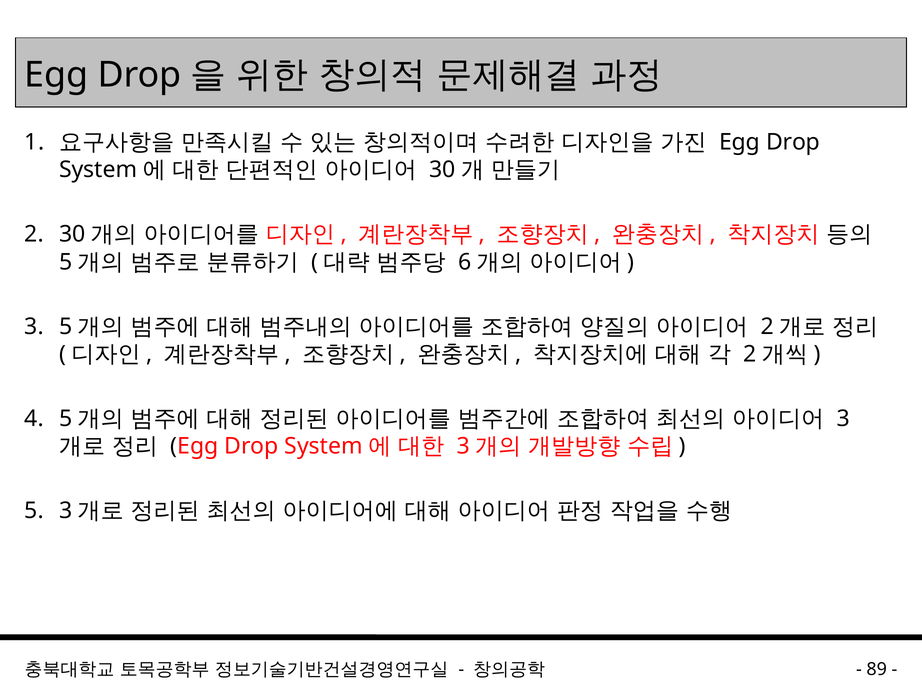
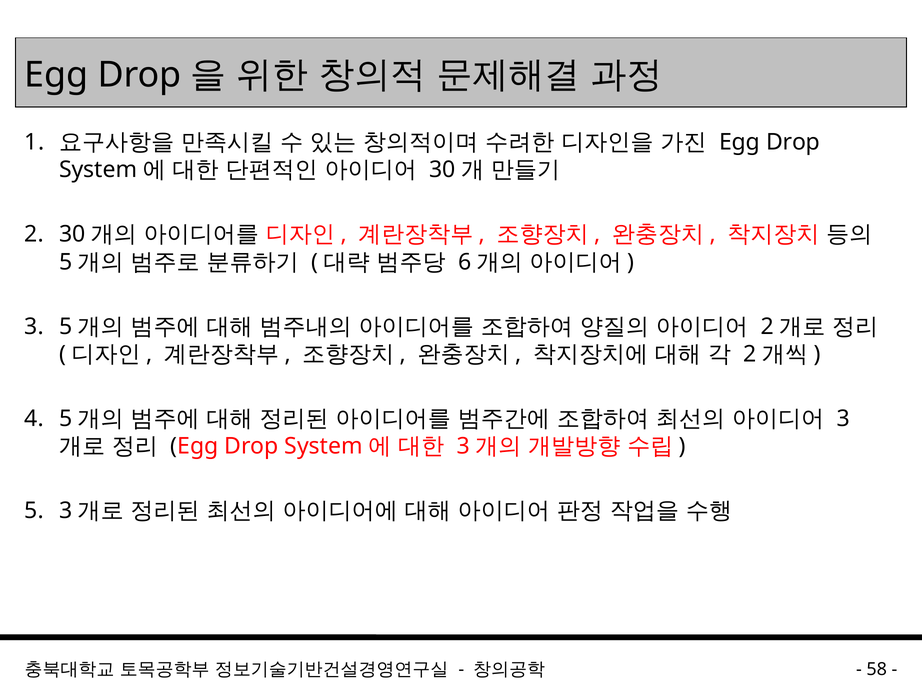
89: 89 -> 58 (877, 670)
